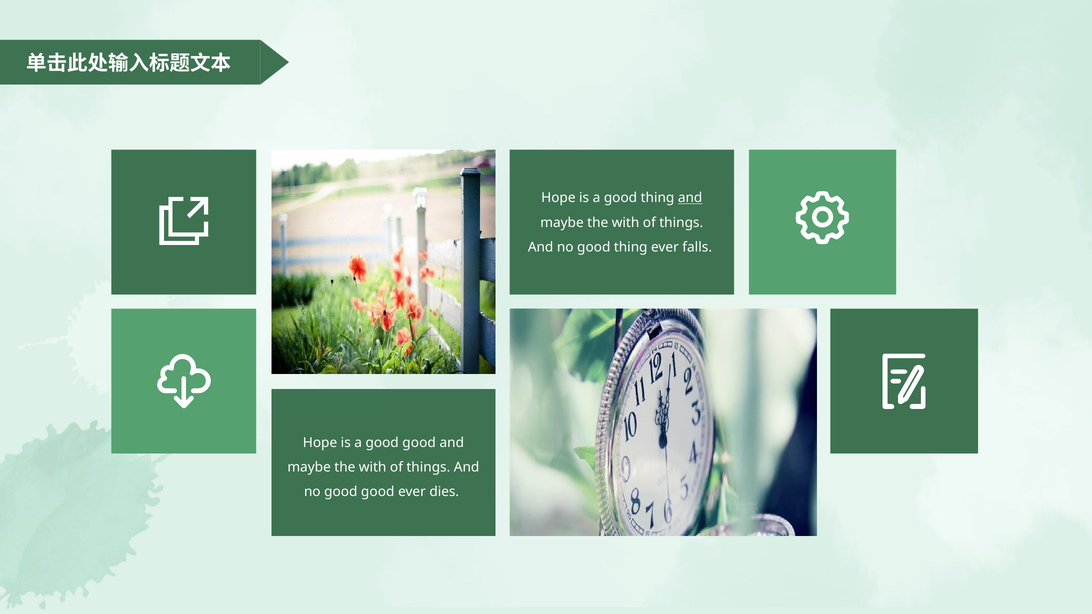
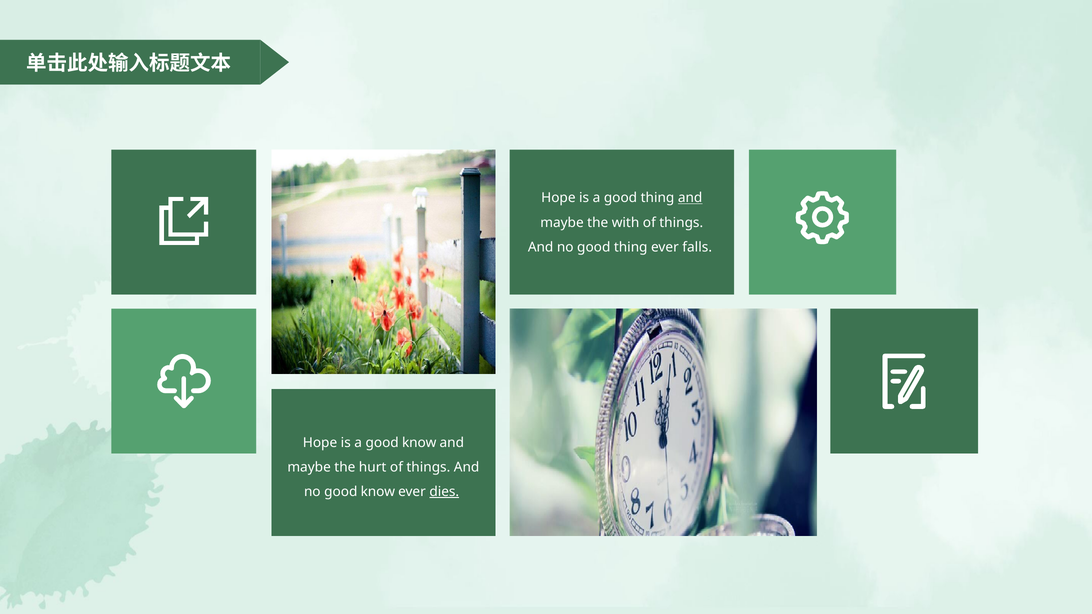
a good good: good -> know (419, 443)
with: with -> hurt (373, 467)
no good good: good -> know (378, 492)
dies underline: none -> present (444, 492)
